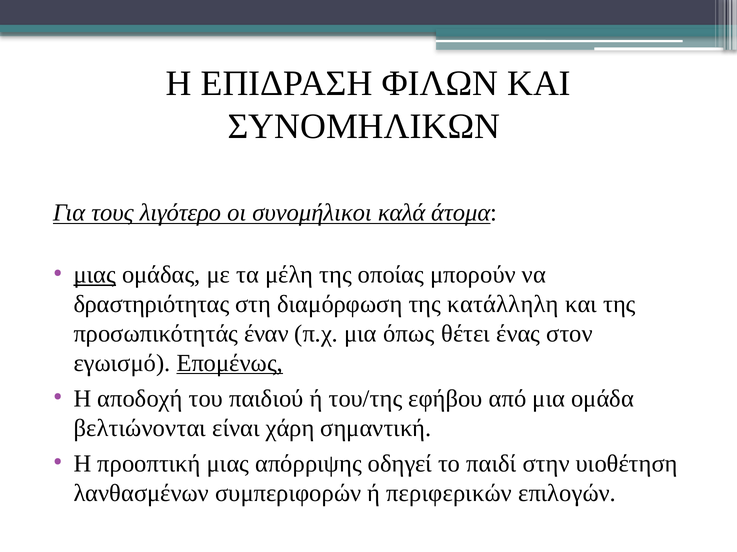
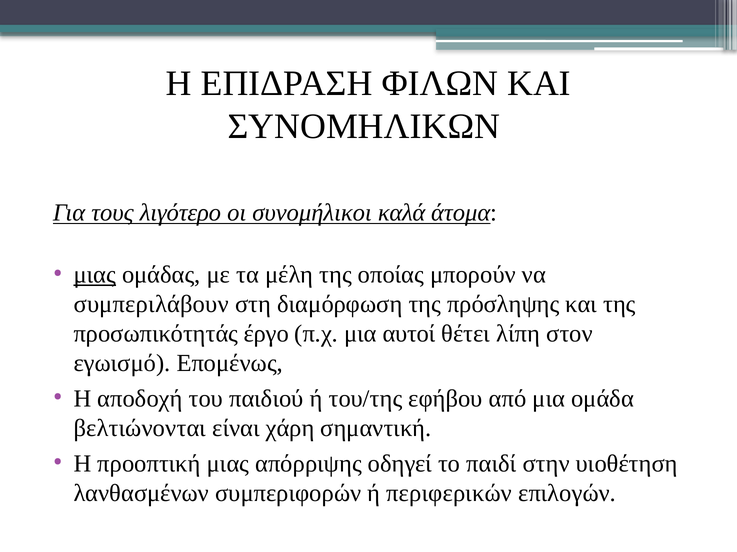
δραστηριότητας: δραστηριότητας -> συμπεριλάβουν (151, 304)
κατάλληλη: κατάλληλη -> πρόσληψης (503, 304)
έναν: έναν -> έργο (266, 334)
όπως: όπως -> αυτοί (409, 334)
ένας: ένας -> λίπη (518, 334)
Επομένως underline: present -> none (230, 363)
